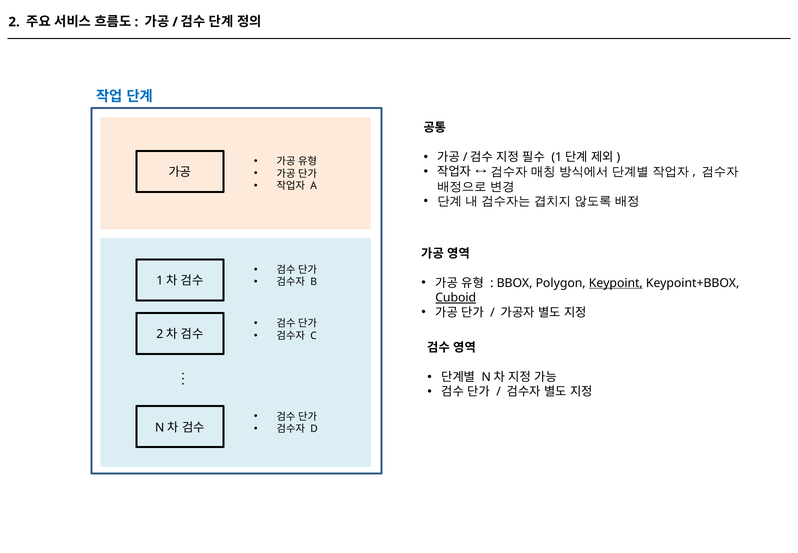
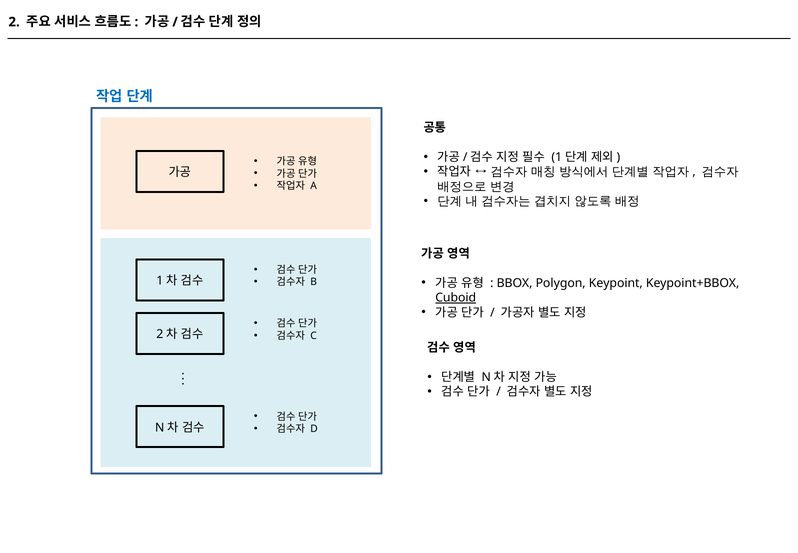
Keypoint underline: present -> none (616, 283)
